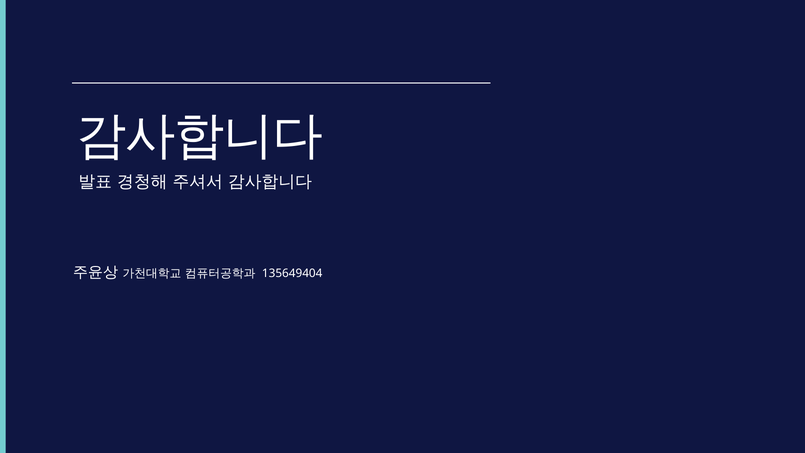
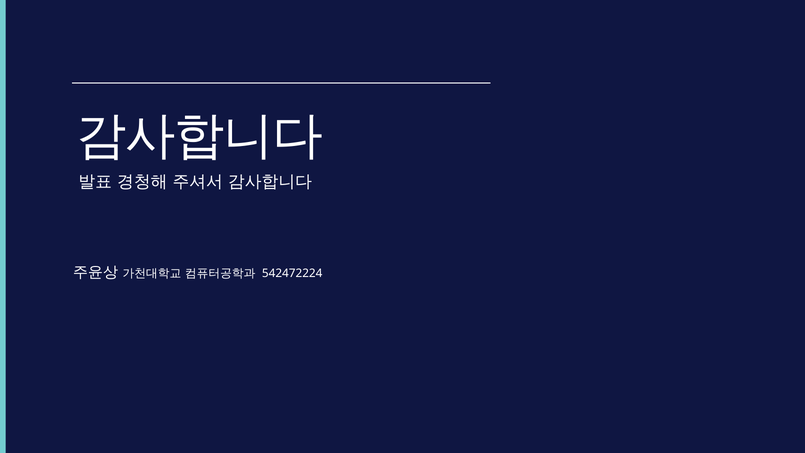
135649404: 135649404 -> 542472224 (292, 273)
